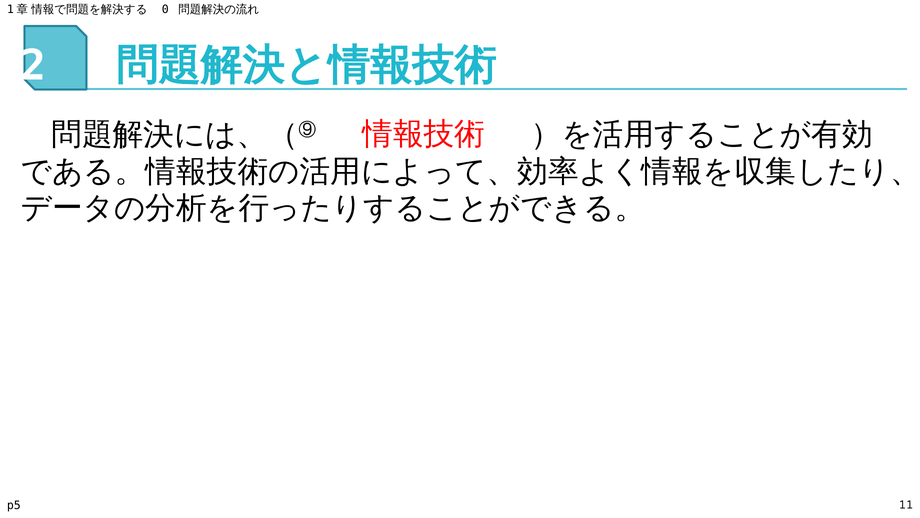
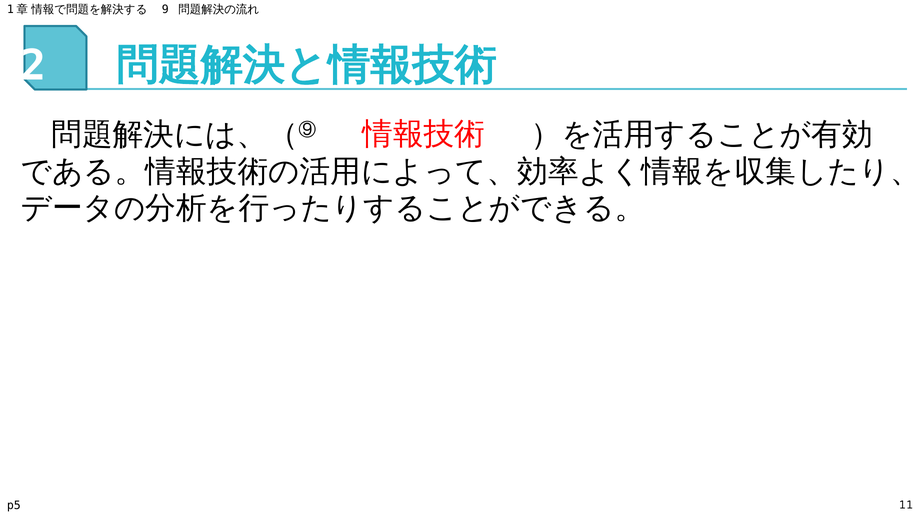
0: 0 -> 9 (165, 10)
